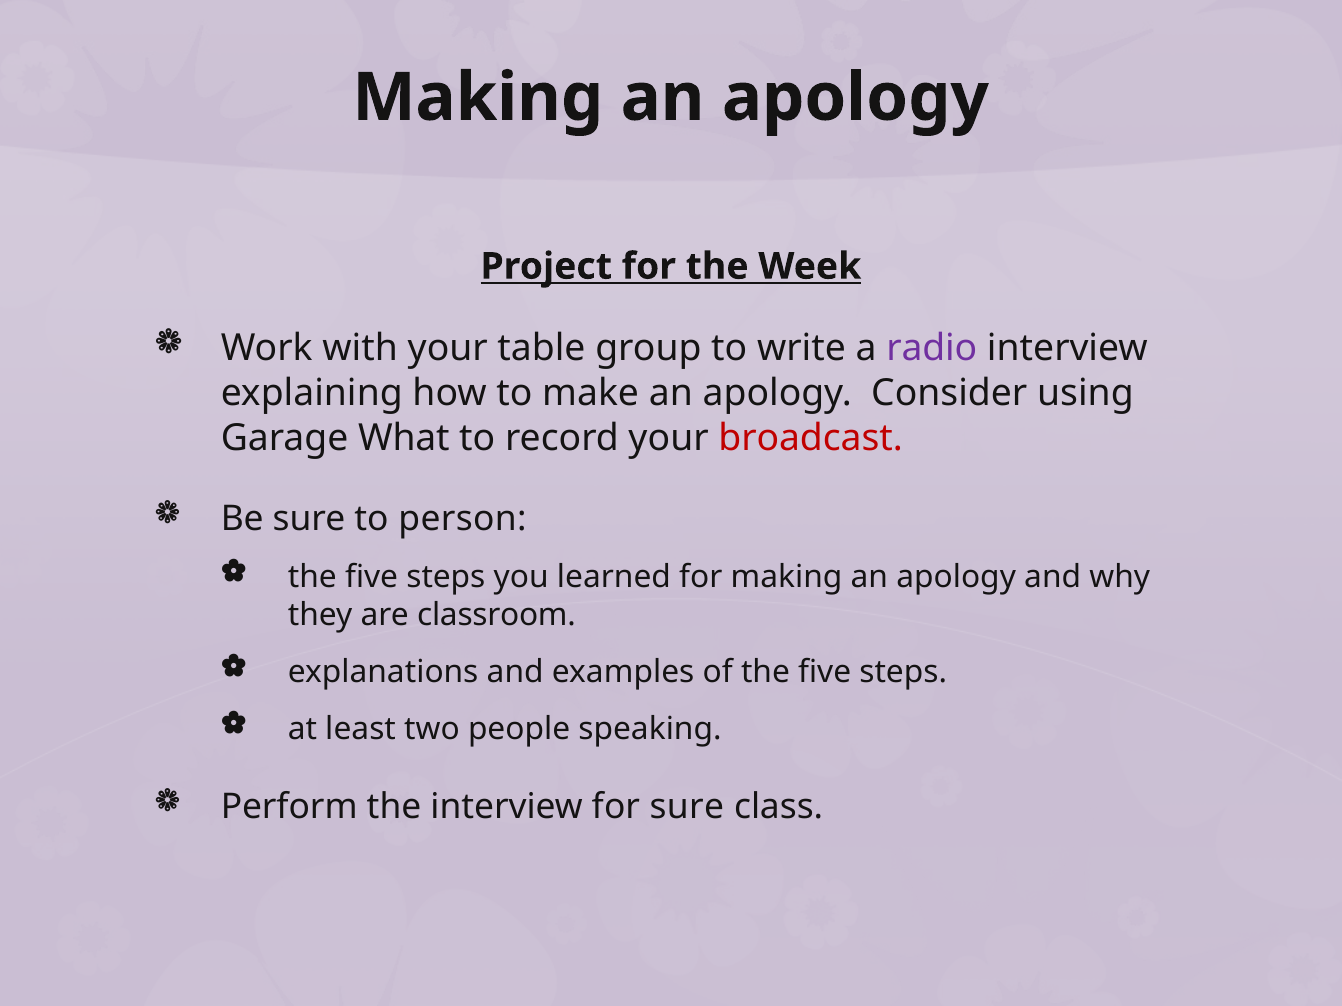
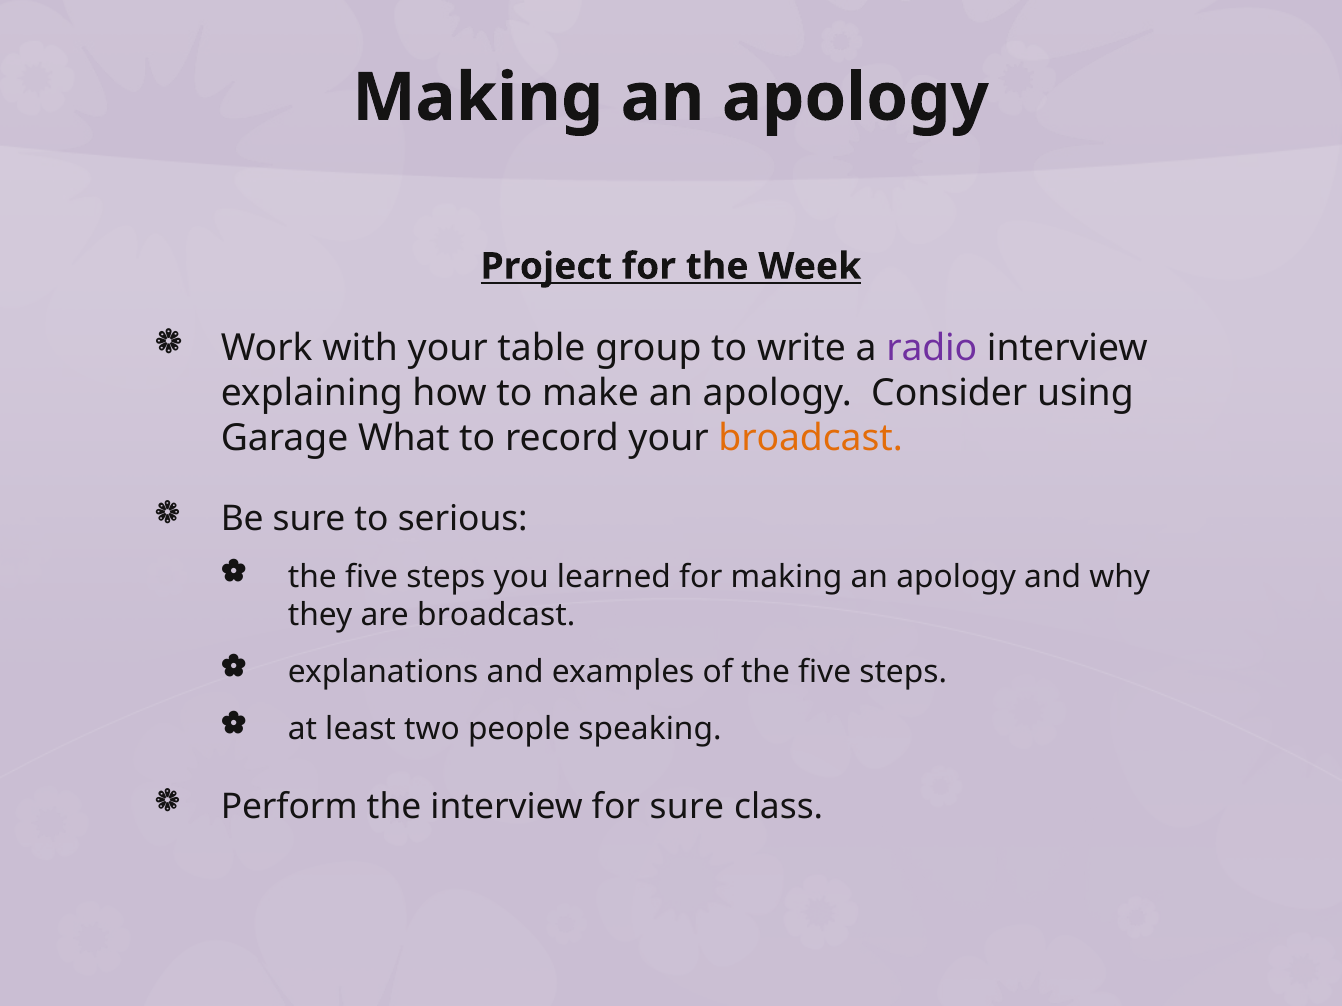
broadcast colour: red -> orange (811, 438)
person: person -> serious (463, 519)
are classroom: classroom -> broadcast (496, 616)
